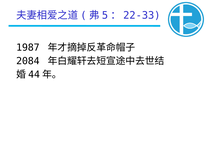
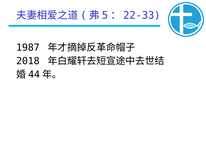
2084: 2084 -> 2018 (28, 61)
